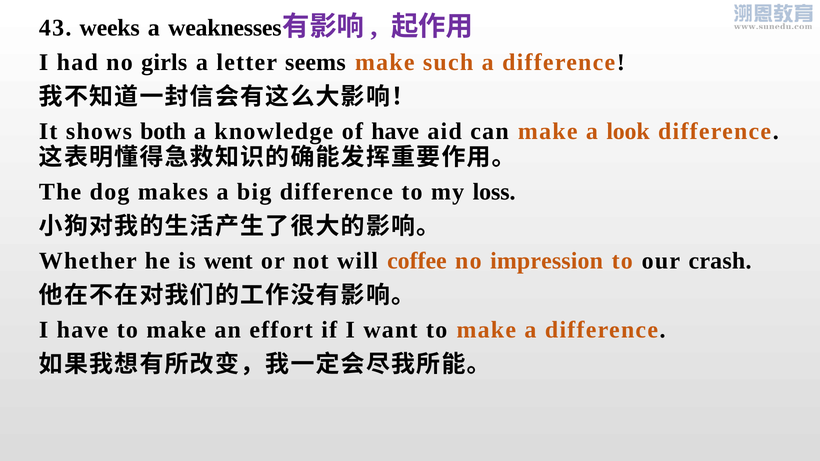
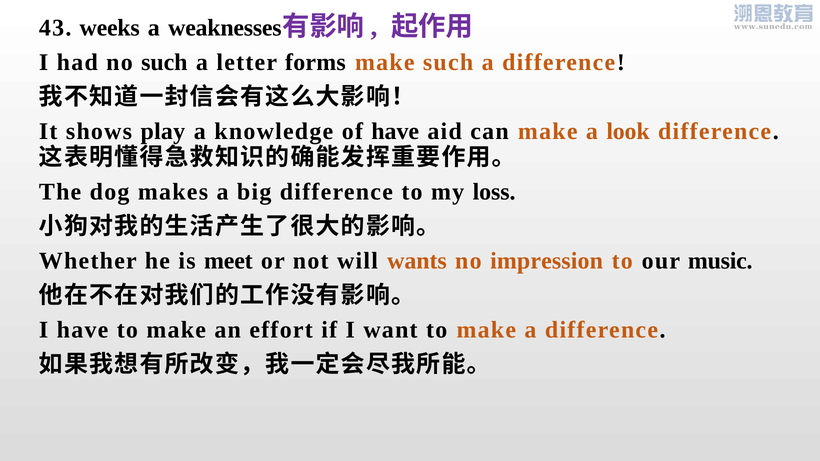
no girls: girls -> such (164, 62)
seems: seems -> forms (315, 62)
both: both -> play (163, 131)
went: went -> meet (228, 261)
coffee: coffee -> wants (417, 261)
crash: crash -> music (720, 261)
